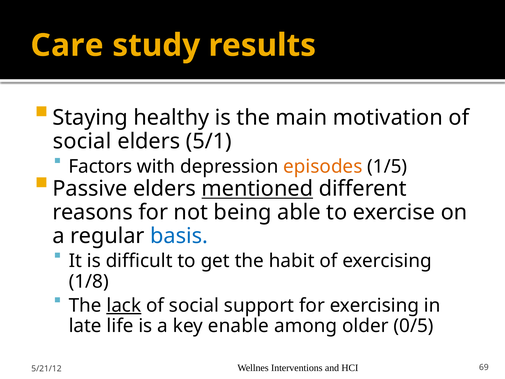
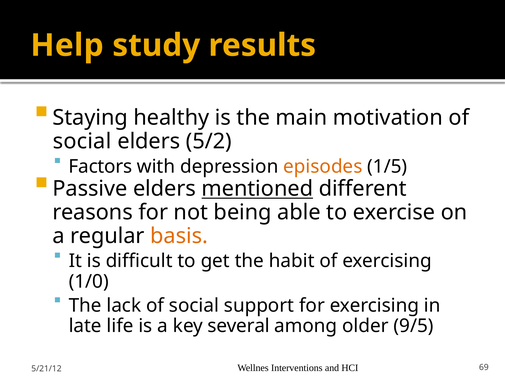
Care: Care -> Help (67, 45)
5/1: 5/1 -> 5/2 (209, 141)
basis colour: blue -> orange (179, 236)
1/8: 1/8 -> 1/0 (89, 281)
lack underline: present -> none (124, 305)
enable: enable -> several (239, 326)
0/5: 0/5 -> 9/5 (414, 326)
